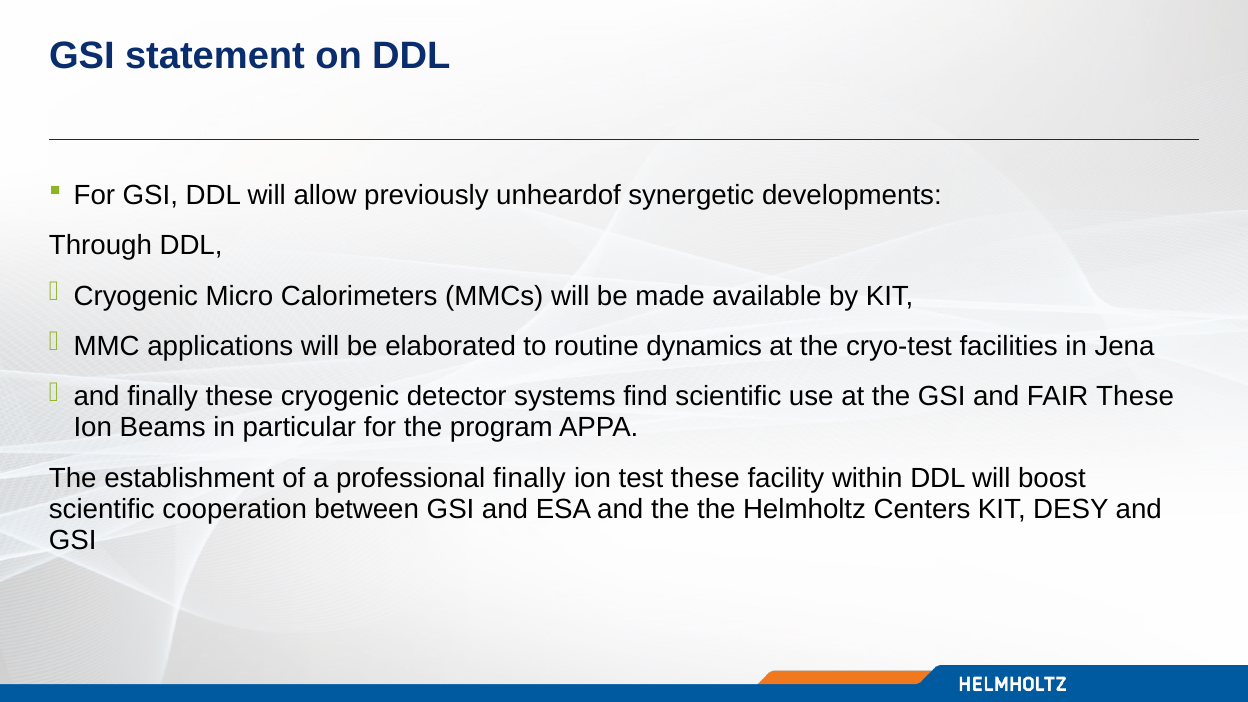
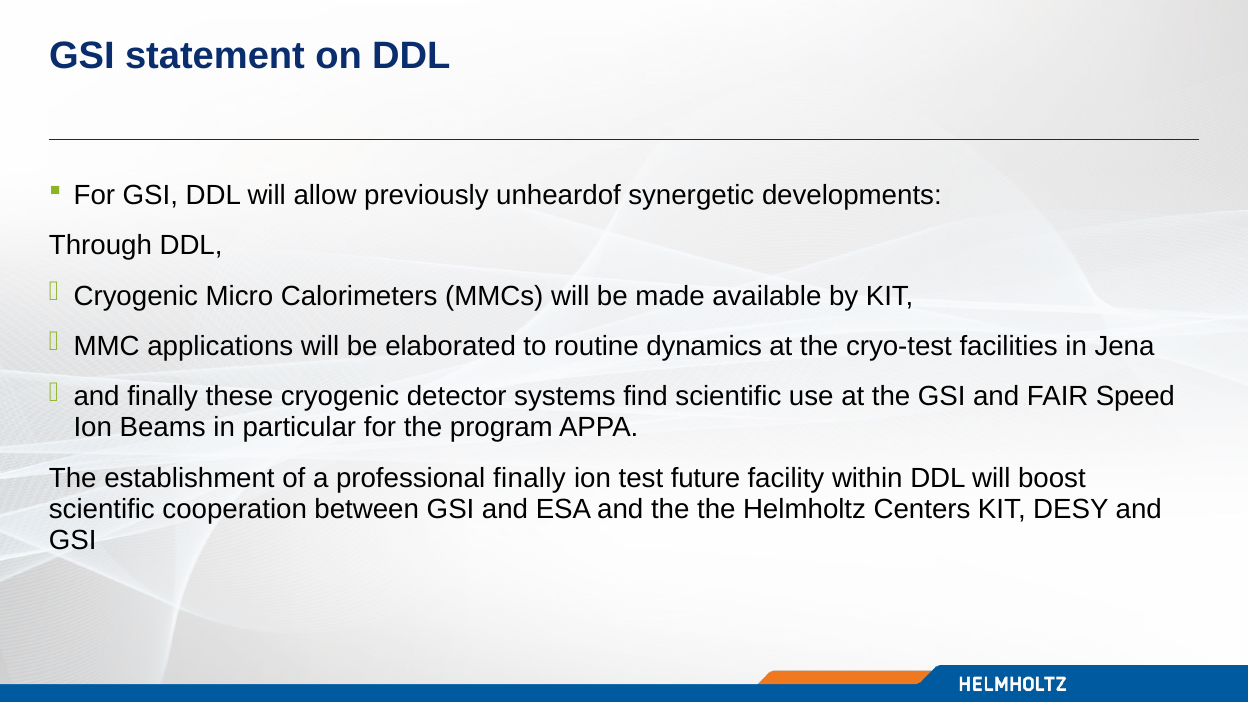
FAIR These: These -> Speed (1135, 397)
test these: these -> future (706, 478)
